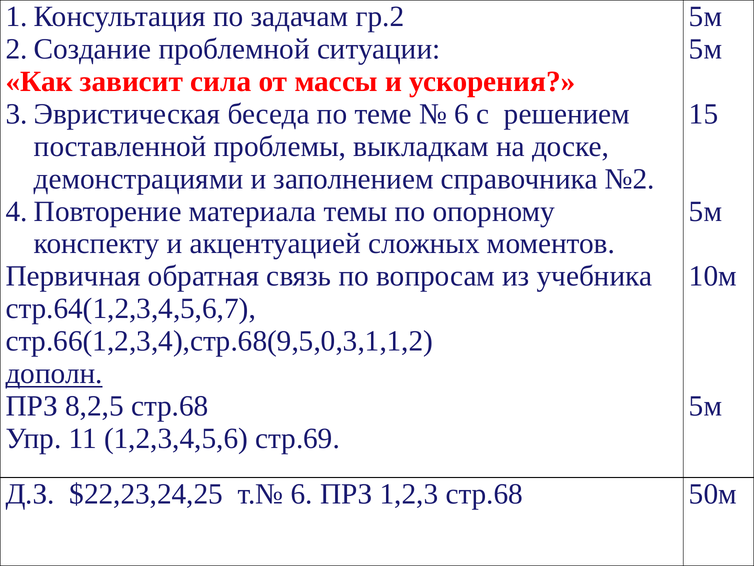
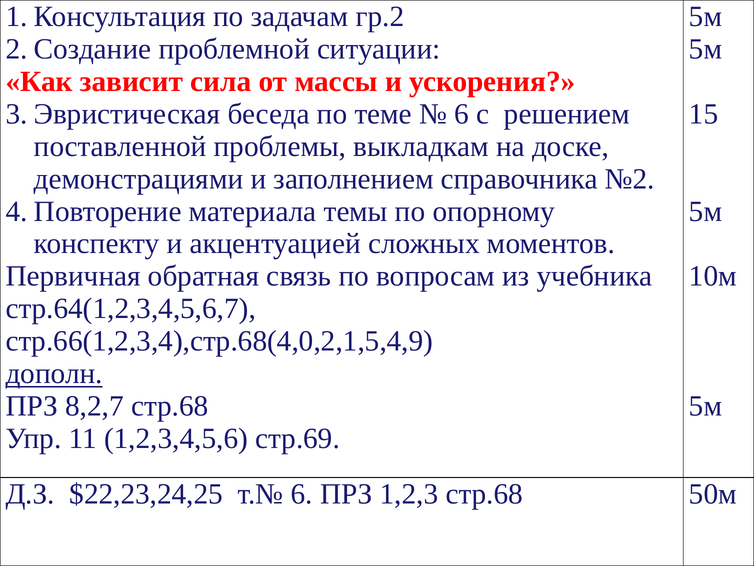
стр.66(1,2,3,4),стр.68(9,5,0,3,1,1,2: стр.66(1,2,3,4),стр.68(9,5,0,3,1,1,2 -> стр.66(1,2,3,4),стр.68(4,0,2,1,5,4,9 (219, 341)
8,2,5: 8,2,5 -> 8,2,7 (95, 406)
